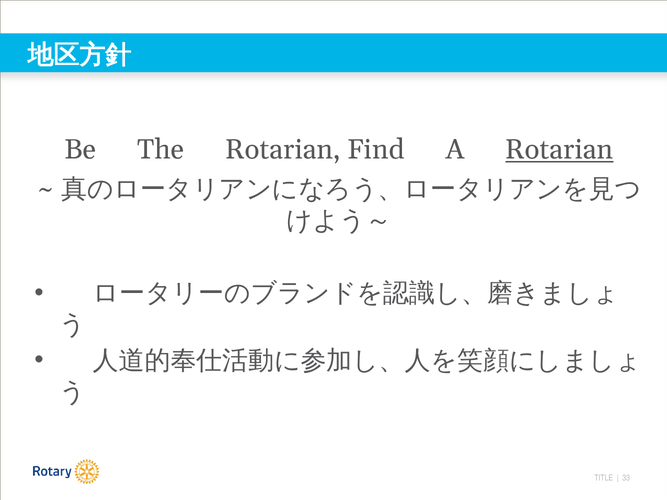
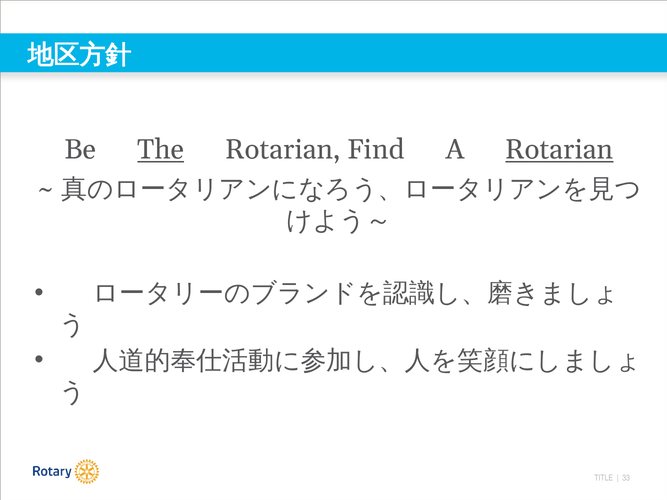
The underline: none -> present (161, 150)
